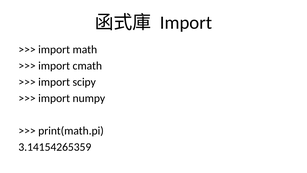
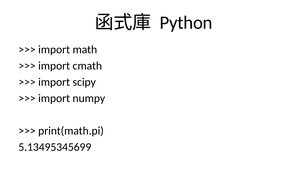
Import: Import -> Python (186, 23)
3.14154265359: 3.14154265359 -> 5.13495345699 (55, 147)
